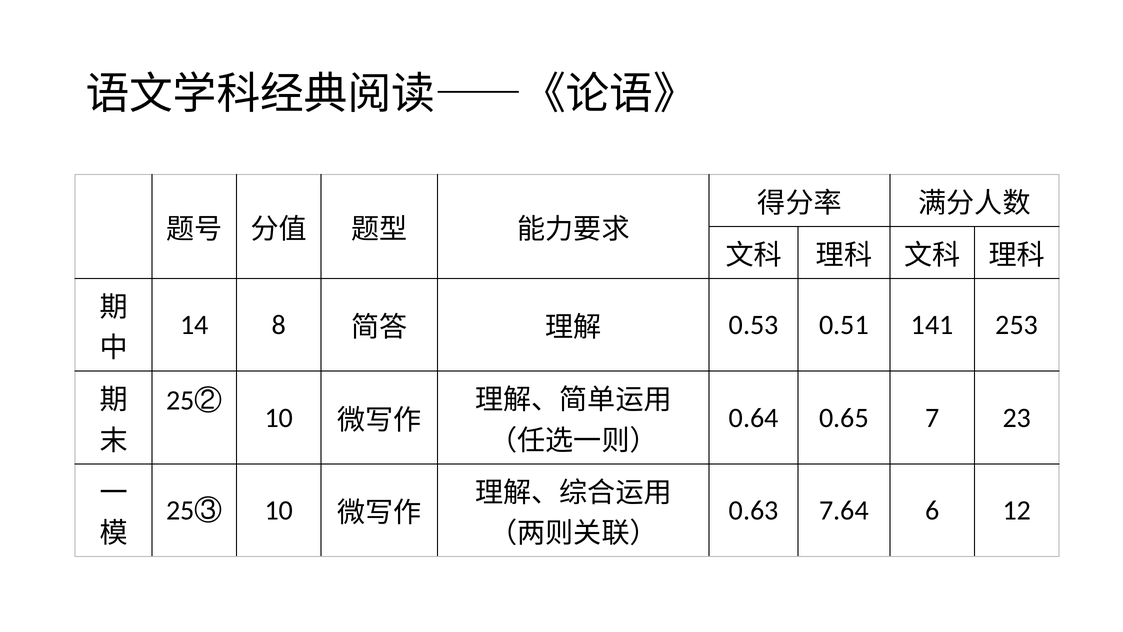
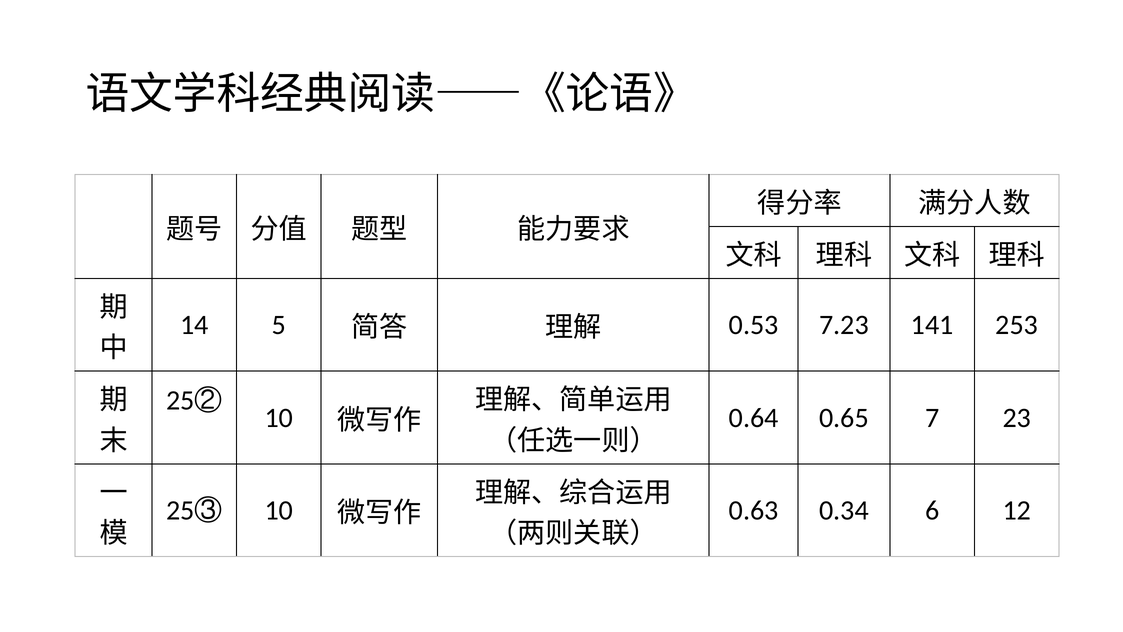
8: 8 -> 5 (279, 325)
0.51: 0.51 -> 7.23 (844, 325)
7.64: 7.64 -> 0.34 (844, 510)
